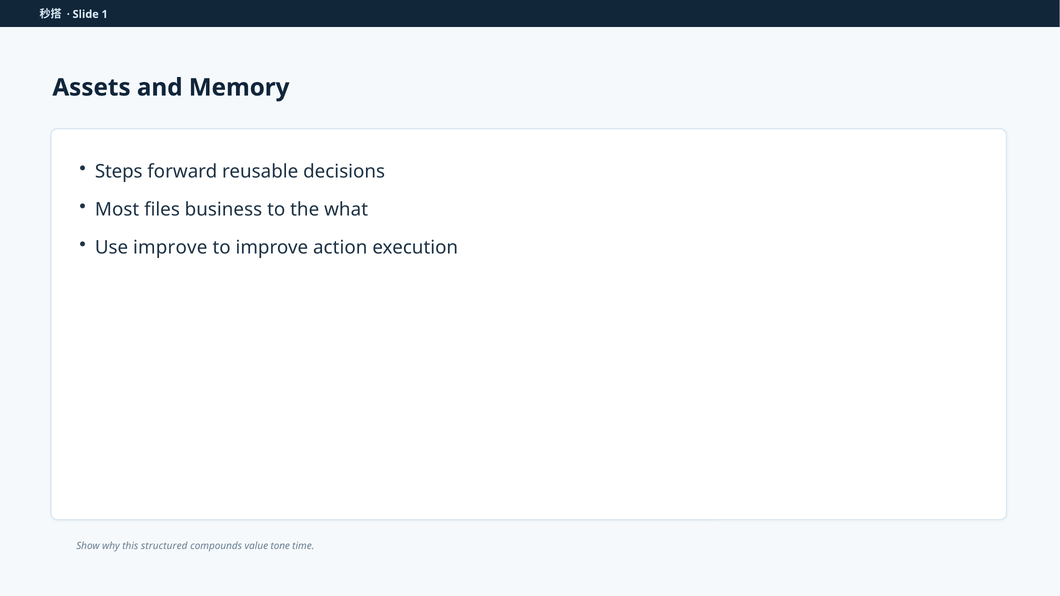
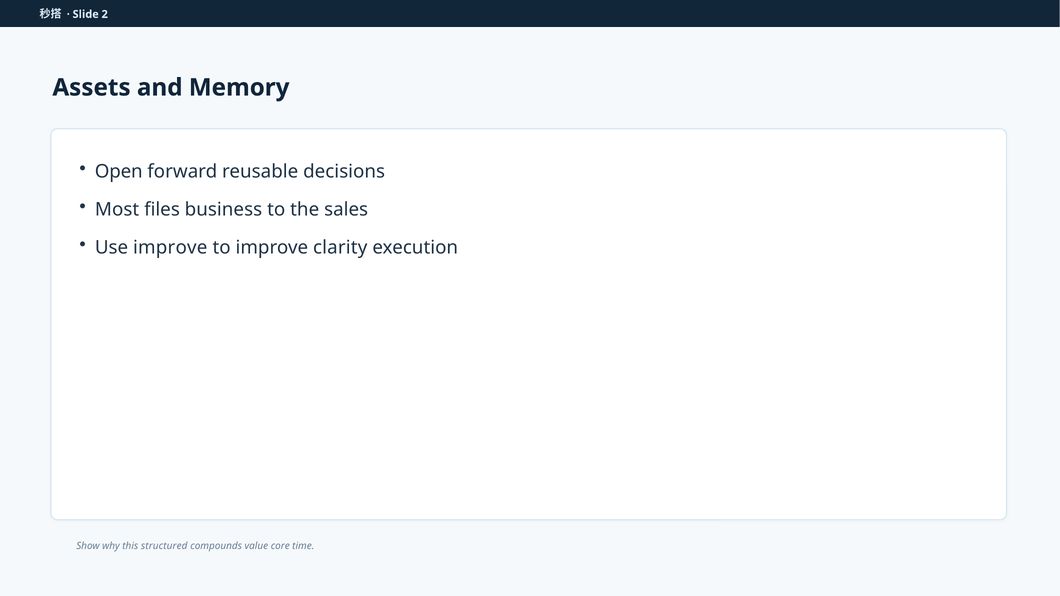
1: 1 -> 2 (105, 14)
Steps: Steps -> Open (119, 172)
what: what -> sales (346, 210)
action: action -> clarity (340, 248)
tone: tone -> core (280, 546)
